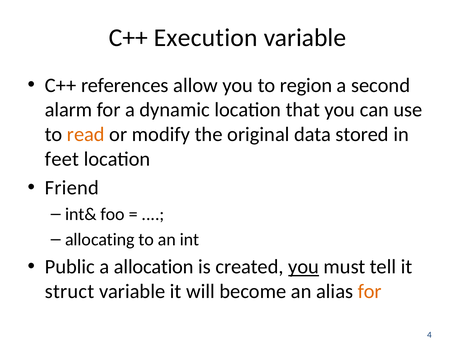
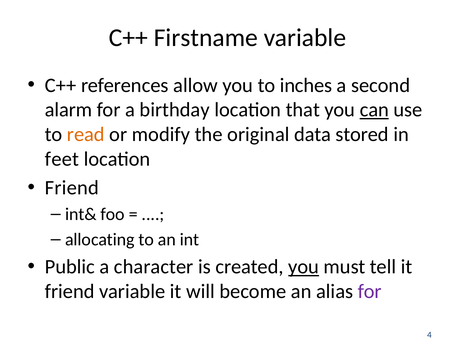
Execution: Execution -> Firstname (206, 38)
region: region -> inches (306, 85)
dynamic: dynamic -> birthday (175, 110)
can underline: none -> present (374, 110)
allocation: allocation -> character (154, 267)
struct: struct -> friend (70, 291)
for colour: orange -> purple (370, 291)
